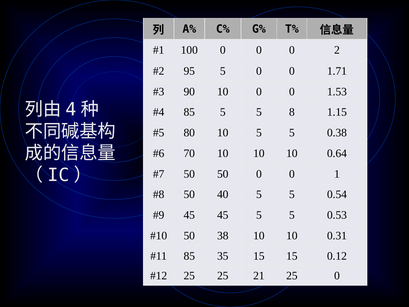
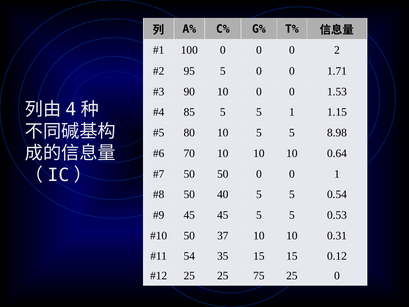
5 8: 8 -> 1 (292, 112)
0.38: 0.38 -> 8.98 (337, 133)
38: 38 -> 37 (223, 235)
85: 85 -> 54 (189, 256)
21: 21 -> 75 (259, 276)
